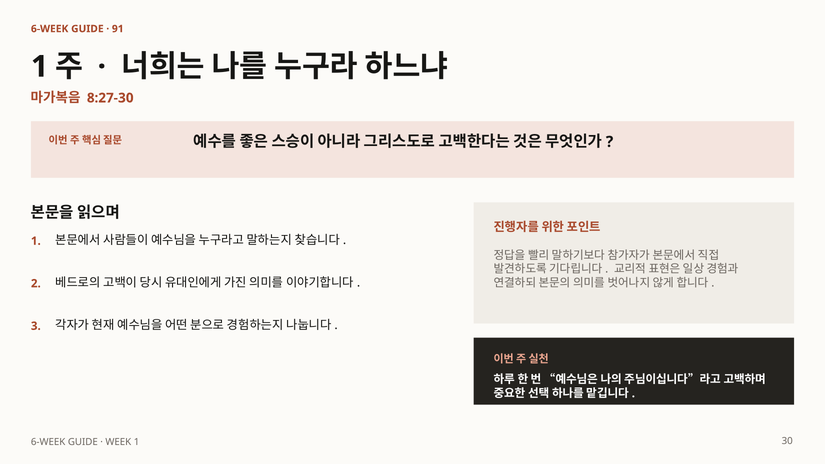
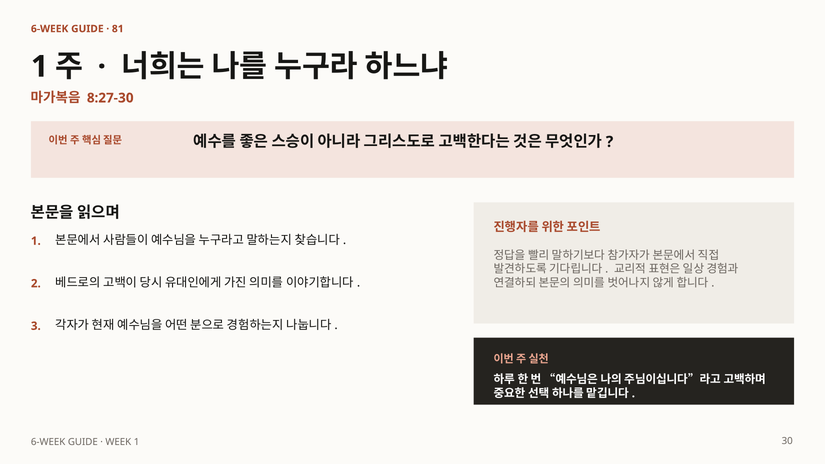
91: 91 -> 81 (118, 29)
